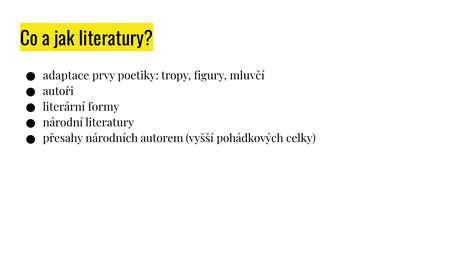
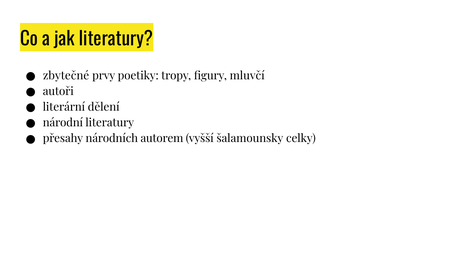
adaptace: adaptace -> zbytečné (66, 76)
formy: formy -> dělení (104, 107)
pohádkových: pohádkových -> šalamounsky (250, 138)
